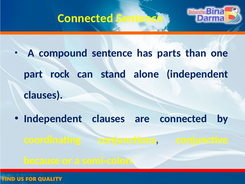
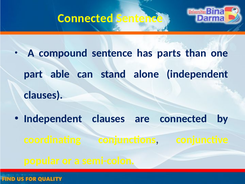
rock: rock -> able (60, 74)
because: because -> popular (42, 160)
